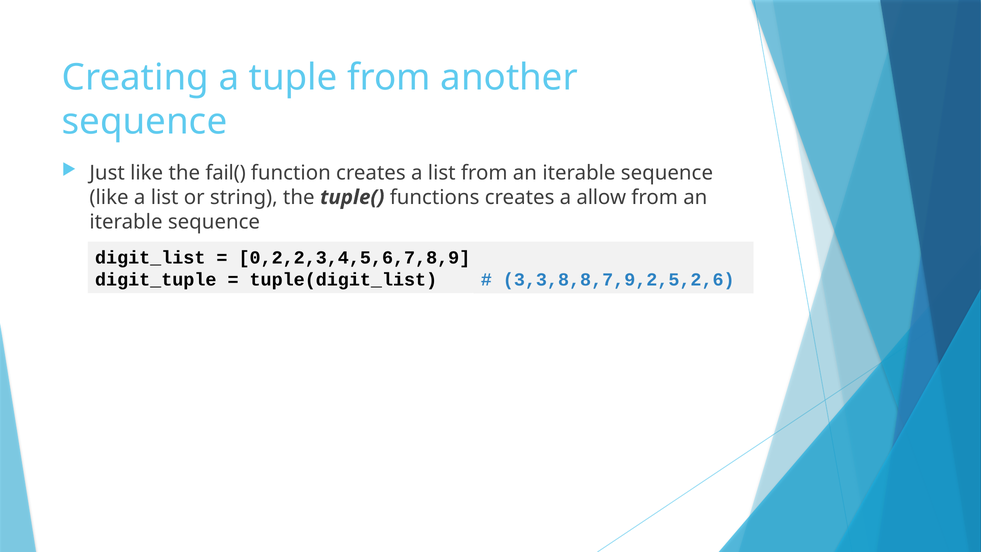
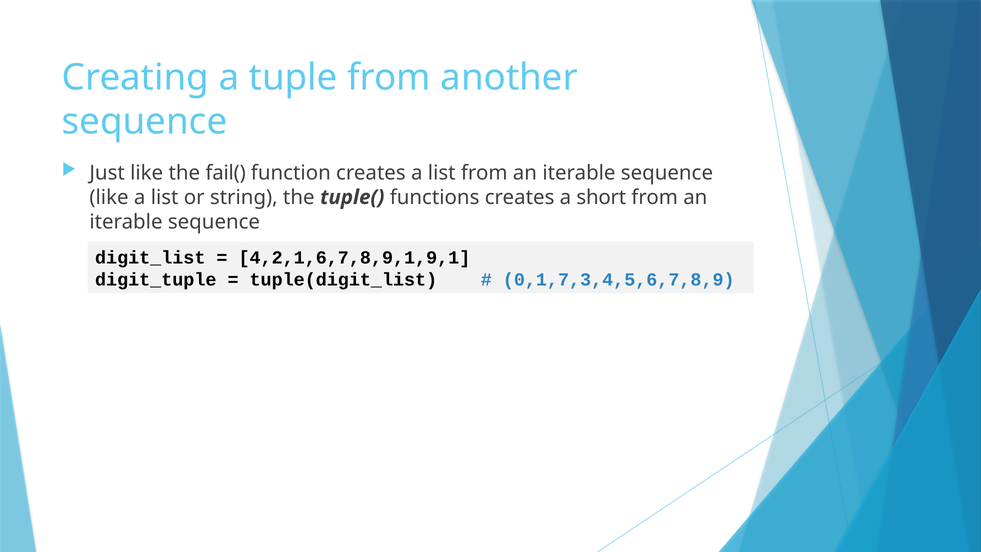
allow: allow -> short (601, 197)
0,2,2,3,4,5,6,7,8,9: 0,2,2,3,4,5,6,7,8,9 -> 4,2,1,6,7,8,9,1,9,1 (354, 258)
3,3,8,8,7,9,2,5,2,6: 3,3,8,8,7,9,2,5,2,6 -> 0,1,7,3,4,5,6,7,8,9 (619, 280)
